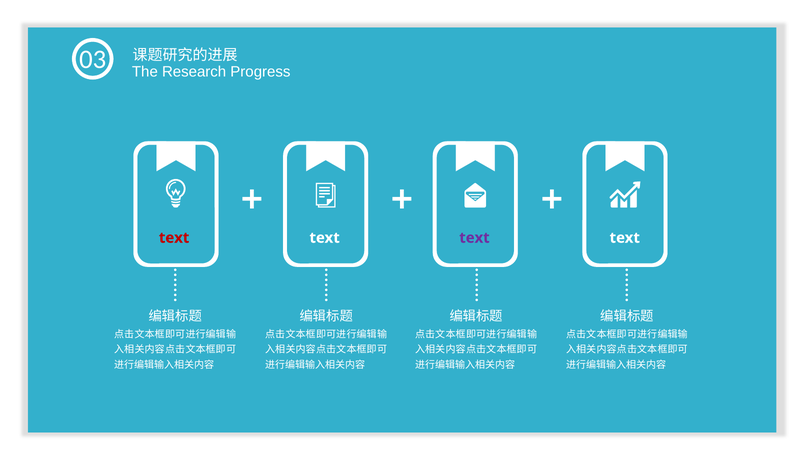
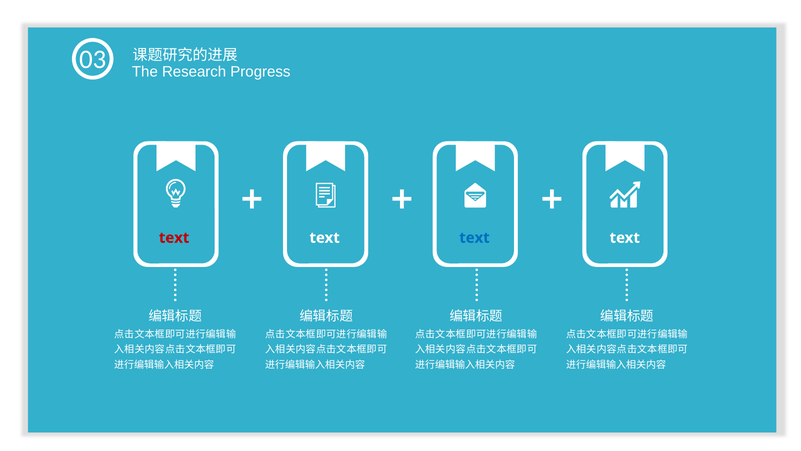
text colour: purple -> blue (474, 238)
